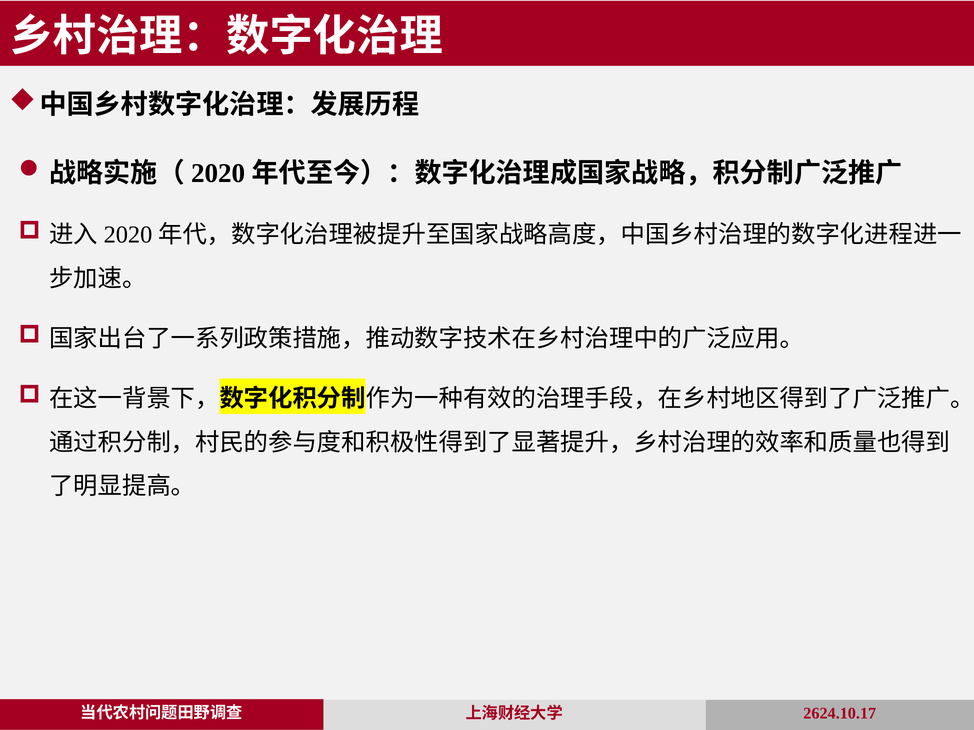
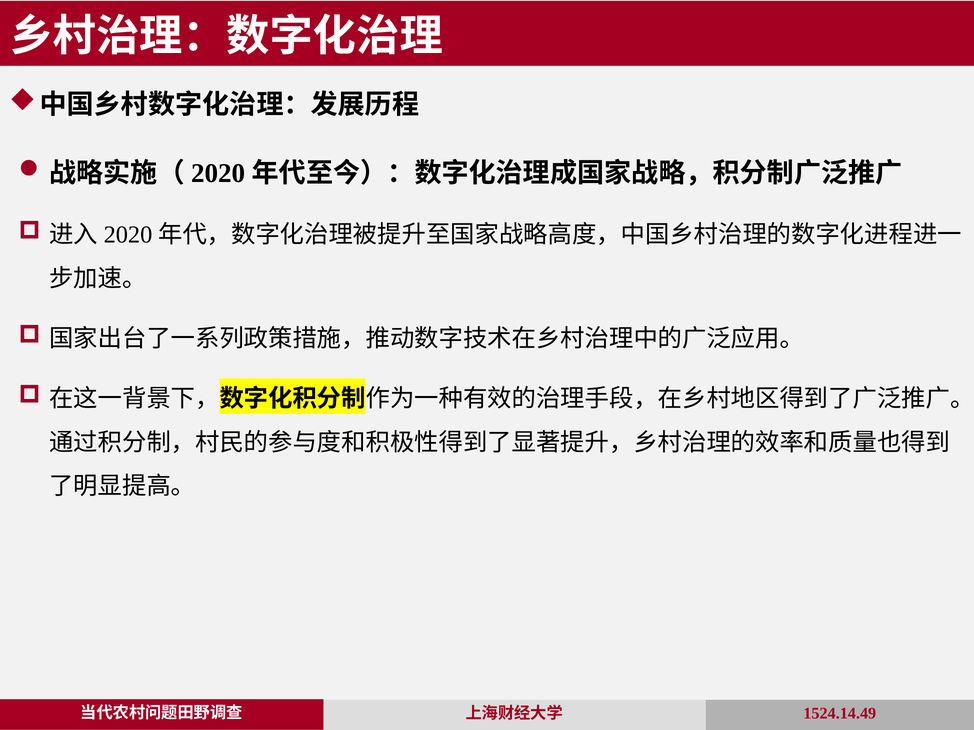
2624.10.17: 2624.10.17 -> 1524.14.49 (840, 714)
